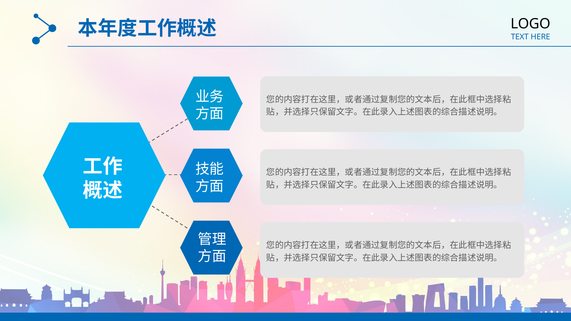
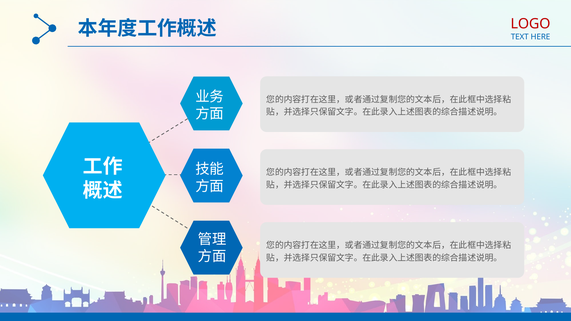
LOGO colour: black -> red (530, 24)
